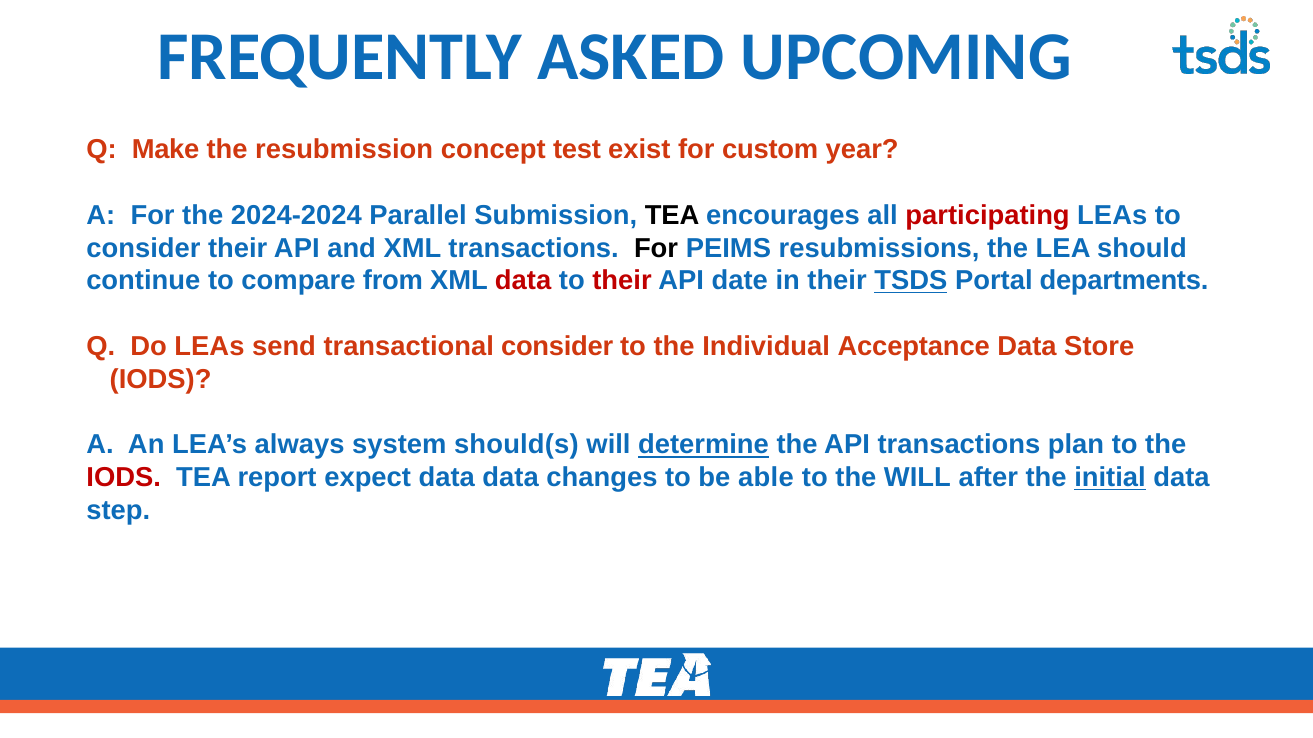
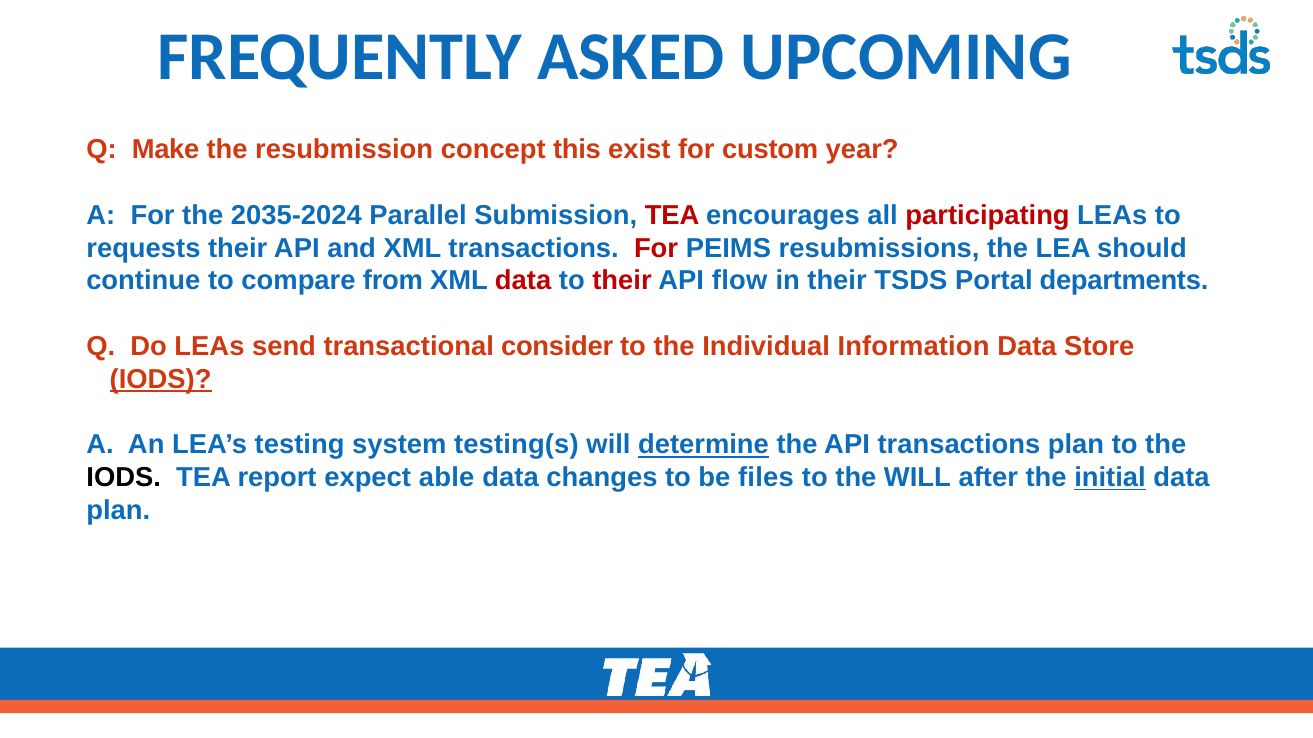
test: test -> this (577, 150)
2024-2024: 2024-2024 -> 2035-2024 (296, 215)
TEA colour: black -> red (672, 215)
consider: consider -> requests (143, 248)
For colour: black -> red (656, 248)
date: date -> flow (740, 281)
TSDS underline: present -> none (911, 281)
Acceptance: Acceptance -> Information (914, 347)
IODS underline: none -> present (161, 380)
always: always -> testing (300, 445)
should(s: should(s -> testing(s (516, 445)
IODS colour: red -> black (124, 478)
expect data: data -> able (447, 478)
able: able -> files (766, 478)
step: step -> plan (118, 511)
